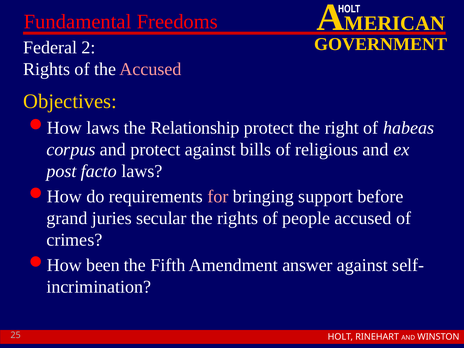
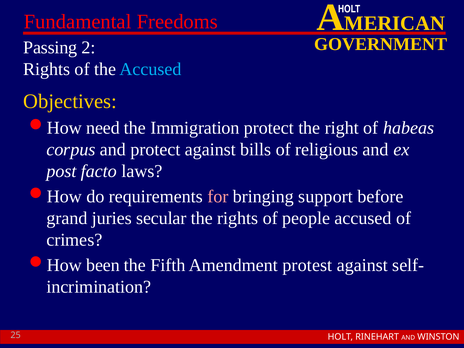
Federal: Federal -> Passing (50, 48)
Accused colour: pink -> light blue (151, 69)
laws: laws -> need (103, 128)
Relationship: Relationship -> Immigration (195, 128)
answer: answer -> protest (307, 265)
